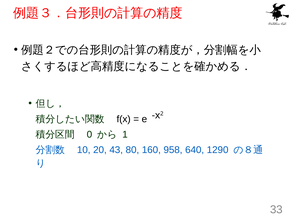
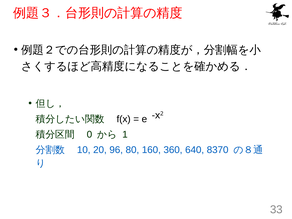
43: 43 -> 96 (116, 150)
958: 958 -> 360 (173, 150)
1290: 1290 -> 8370 (218, 150)
